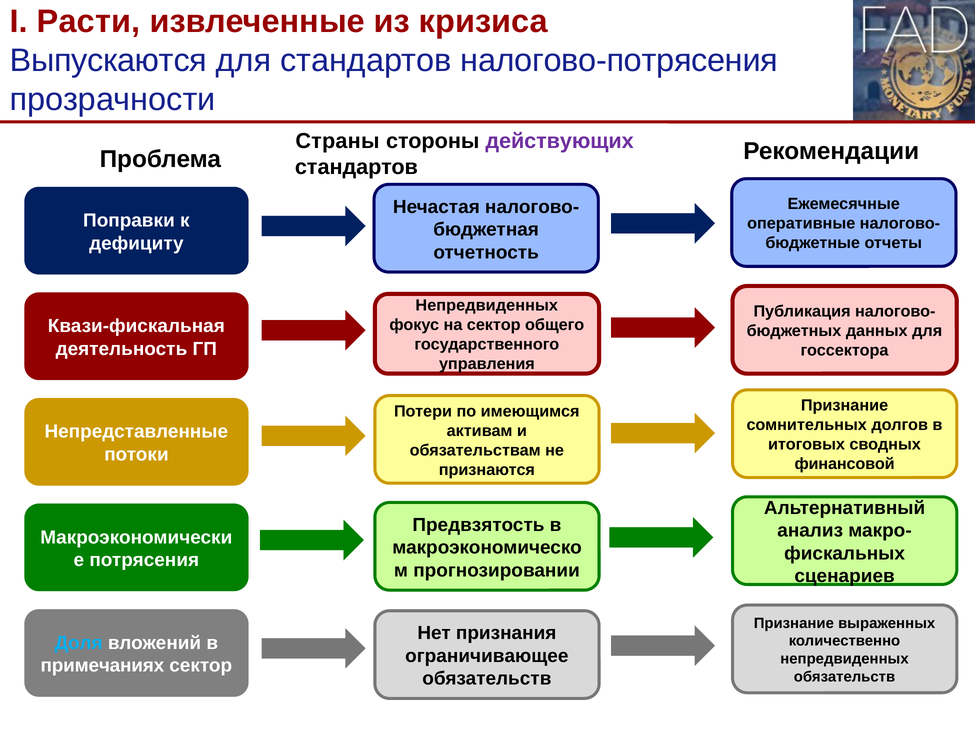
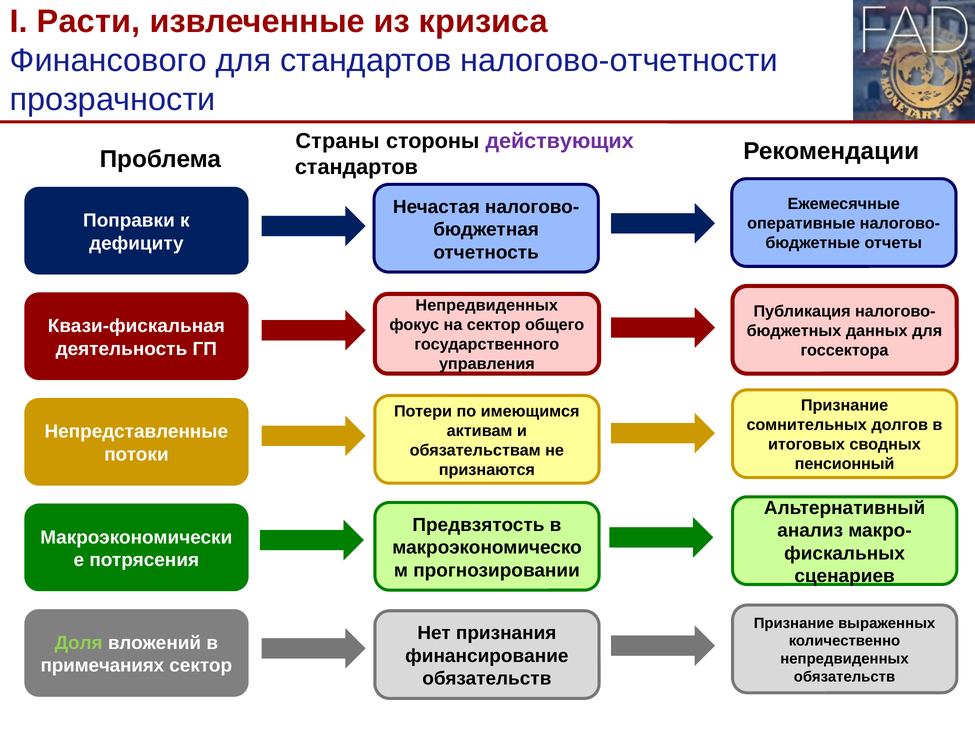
Выпускаются: Выпускаются -> Финансового (108, 61)
налогово-потрясения: налогово-потрясения -> налогово-отчетности (619, 61)
финансовой: финансовой -> пенсионный (845, 464)
Доля colour: light blue -> light green (79, 643)
ограничивающее: ограничивающее -> финансирование (487, 656)
